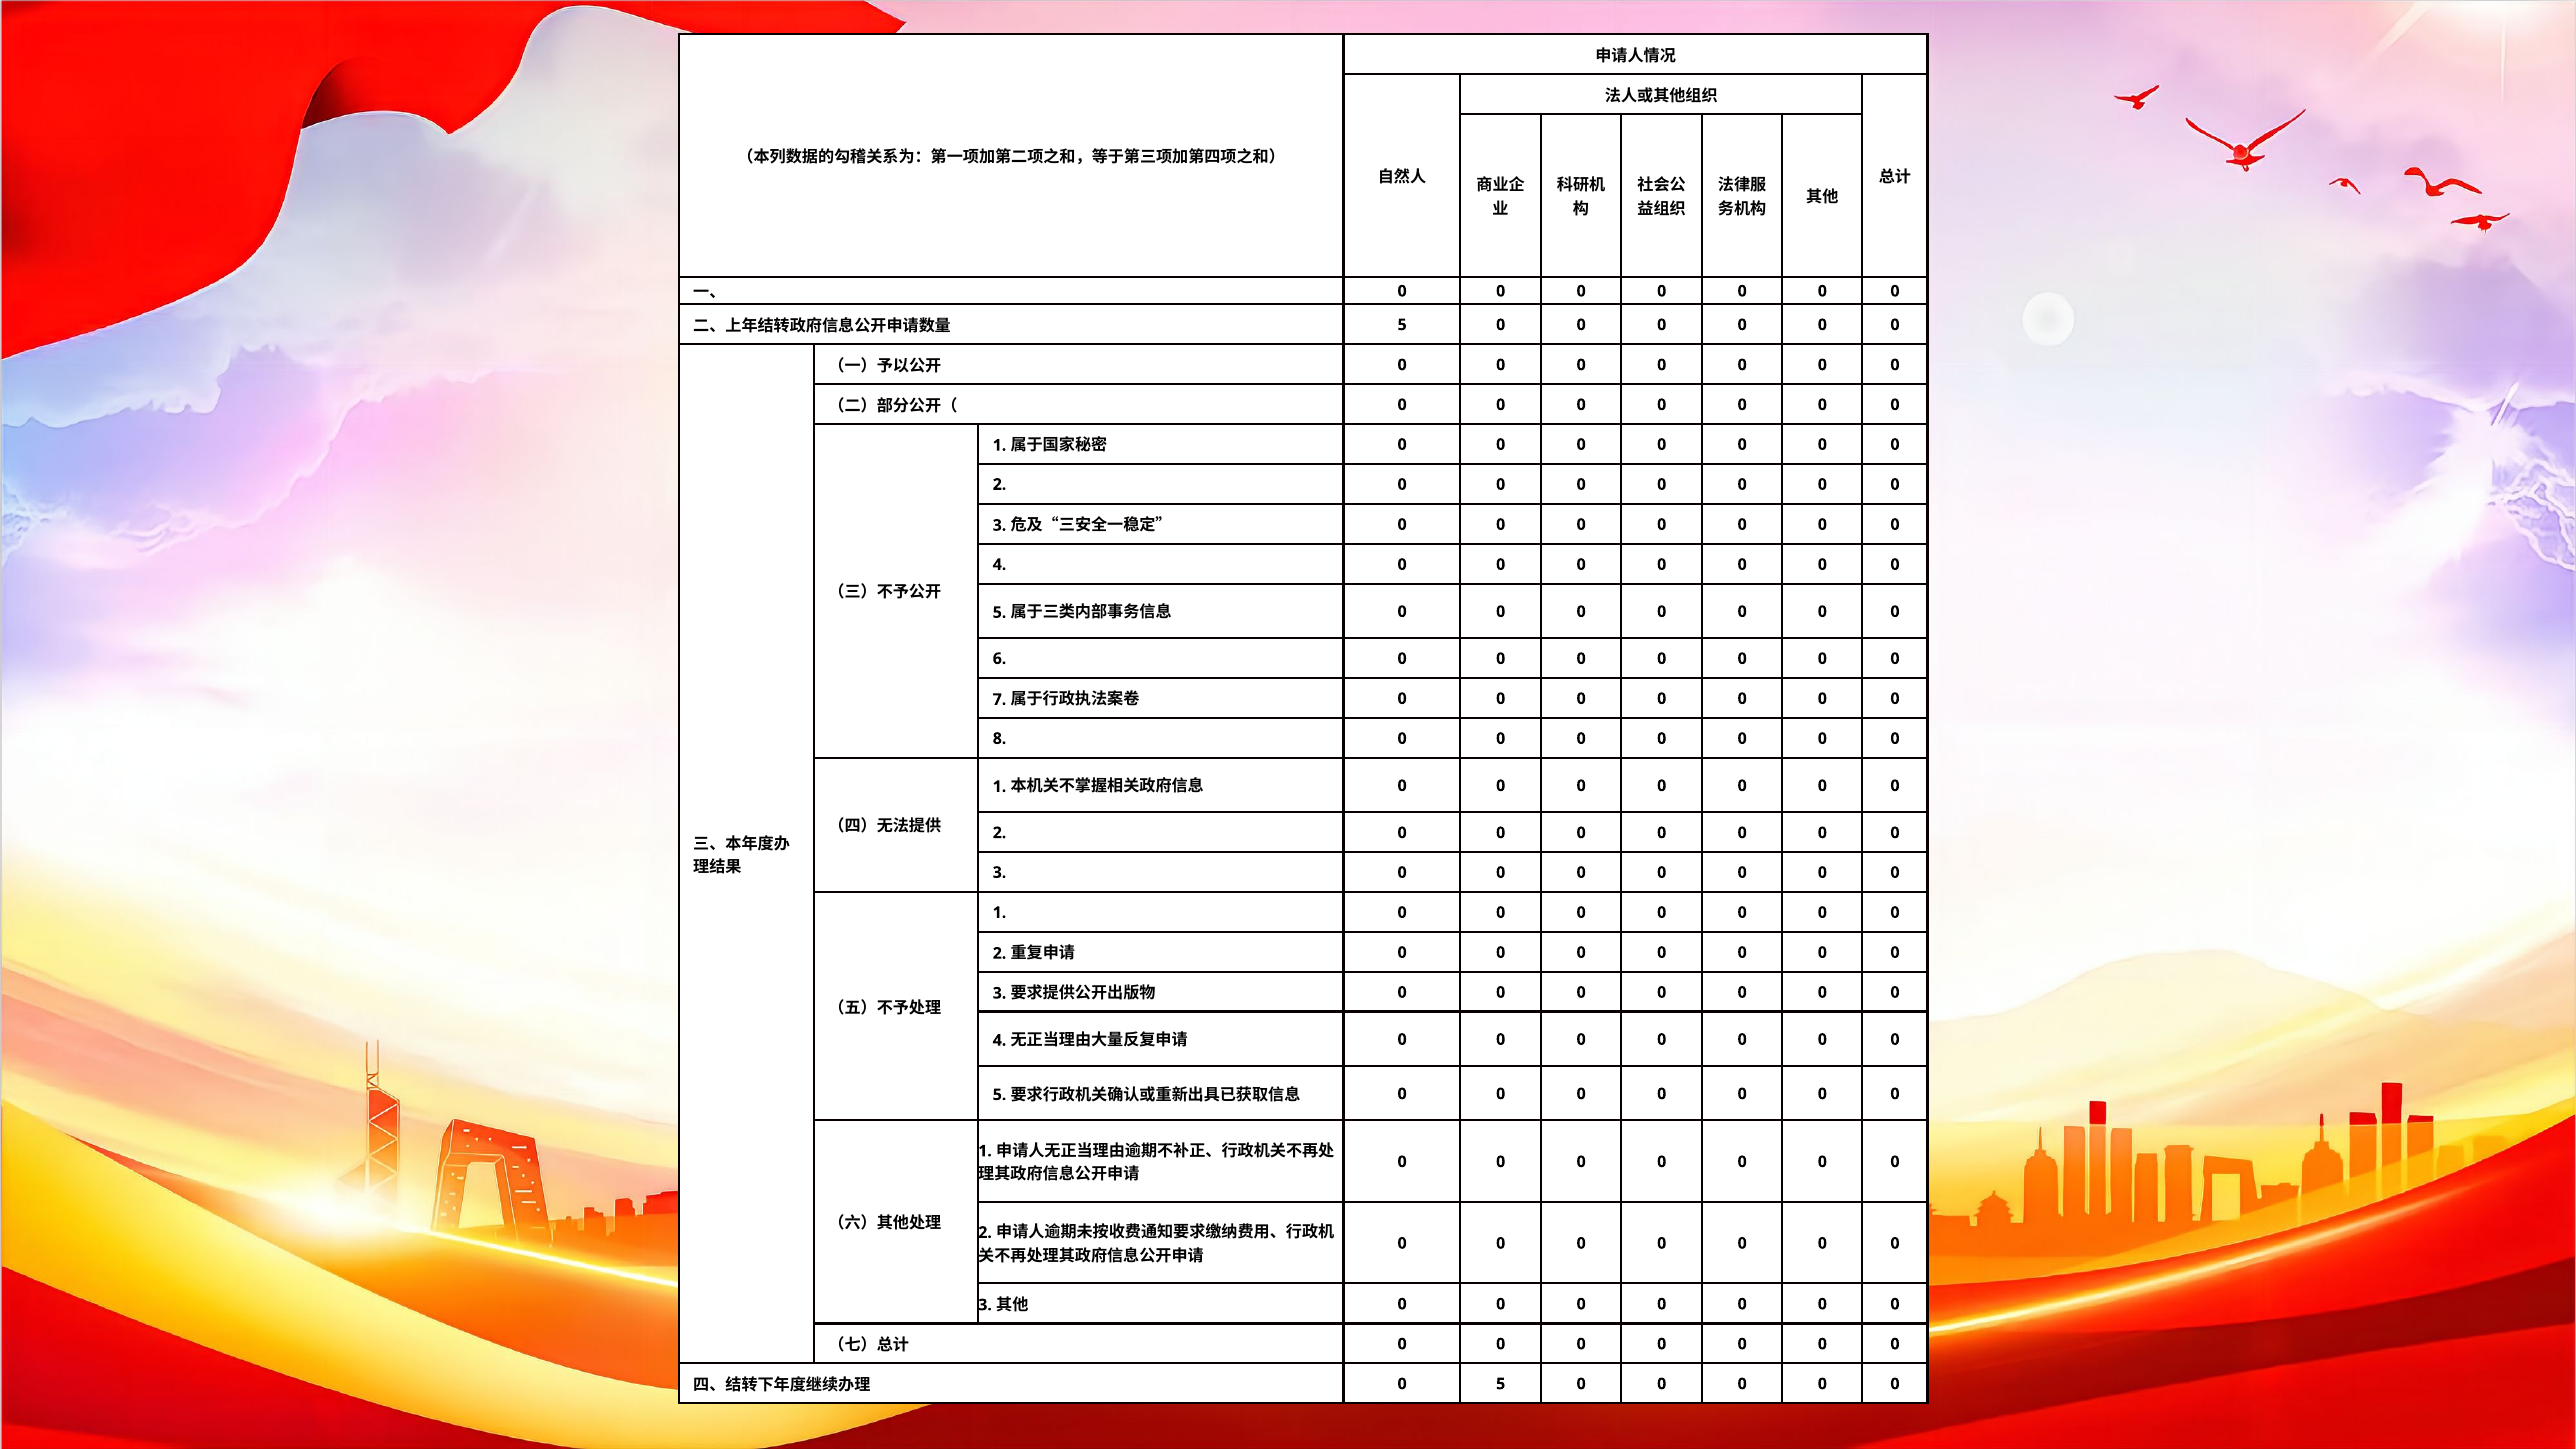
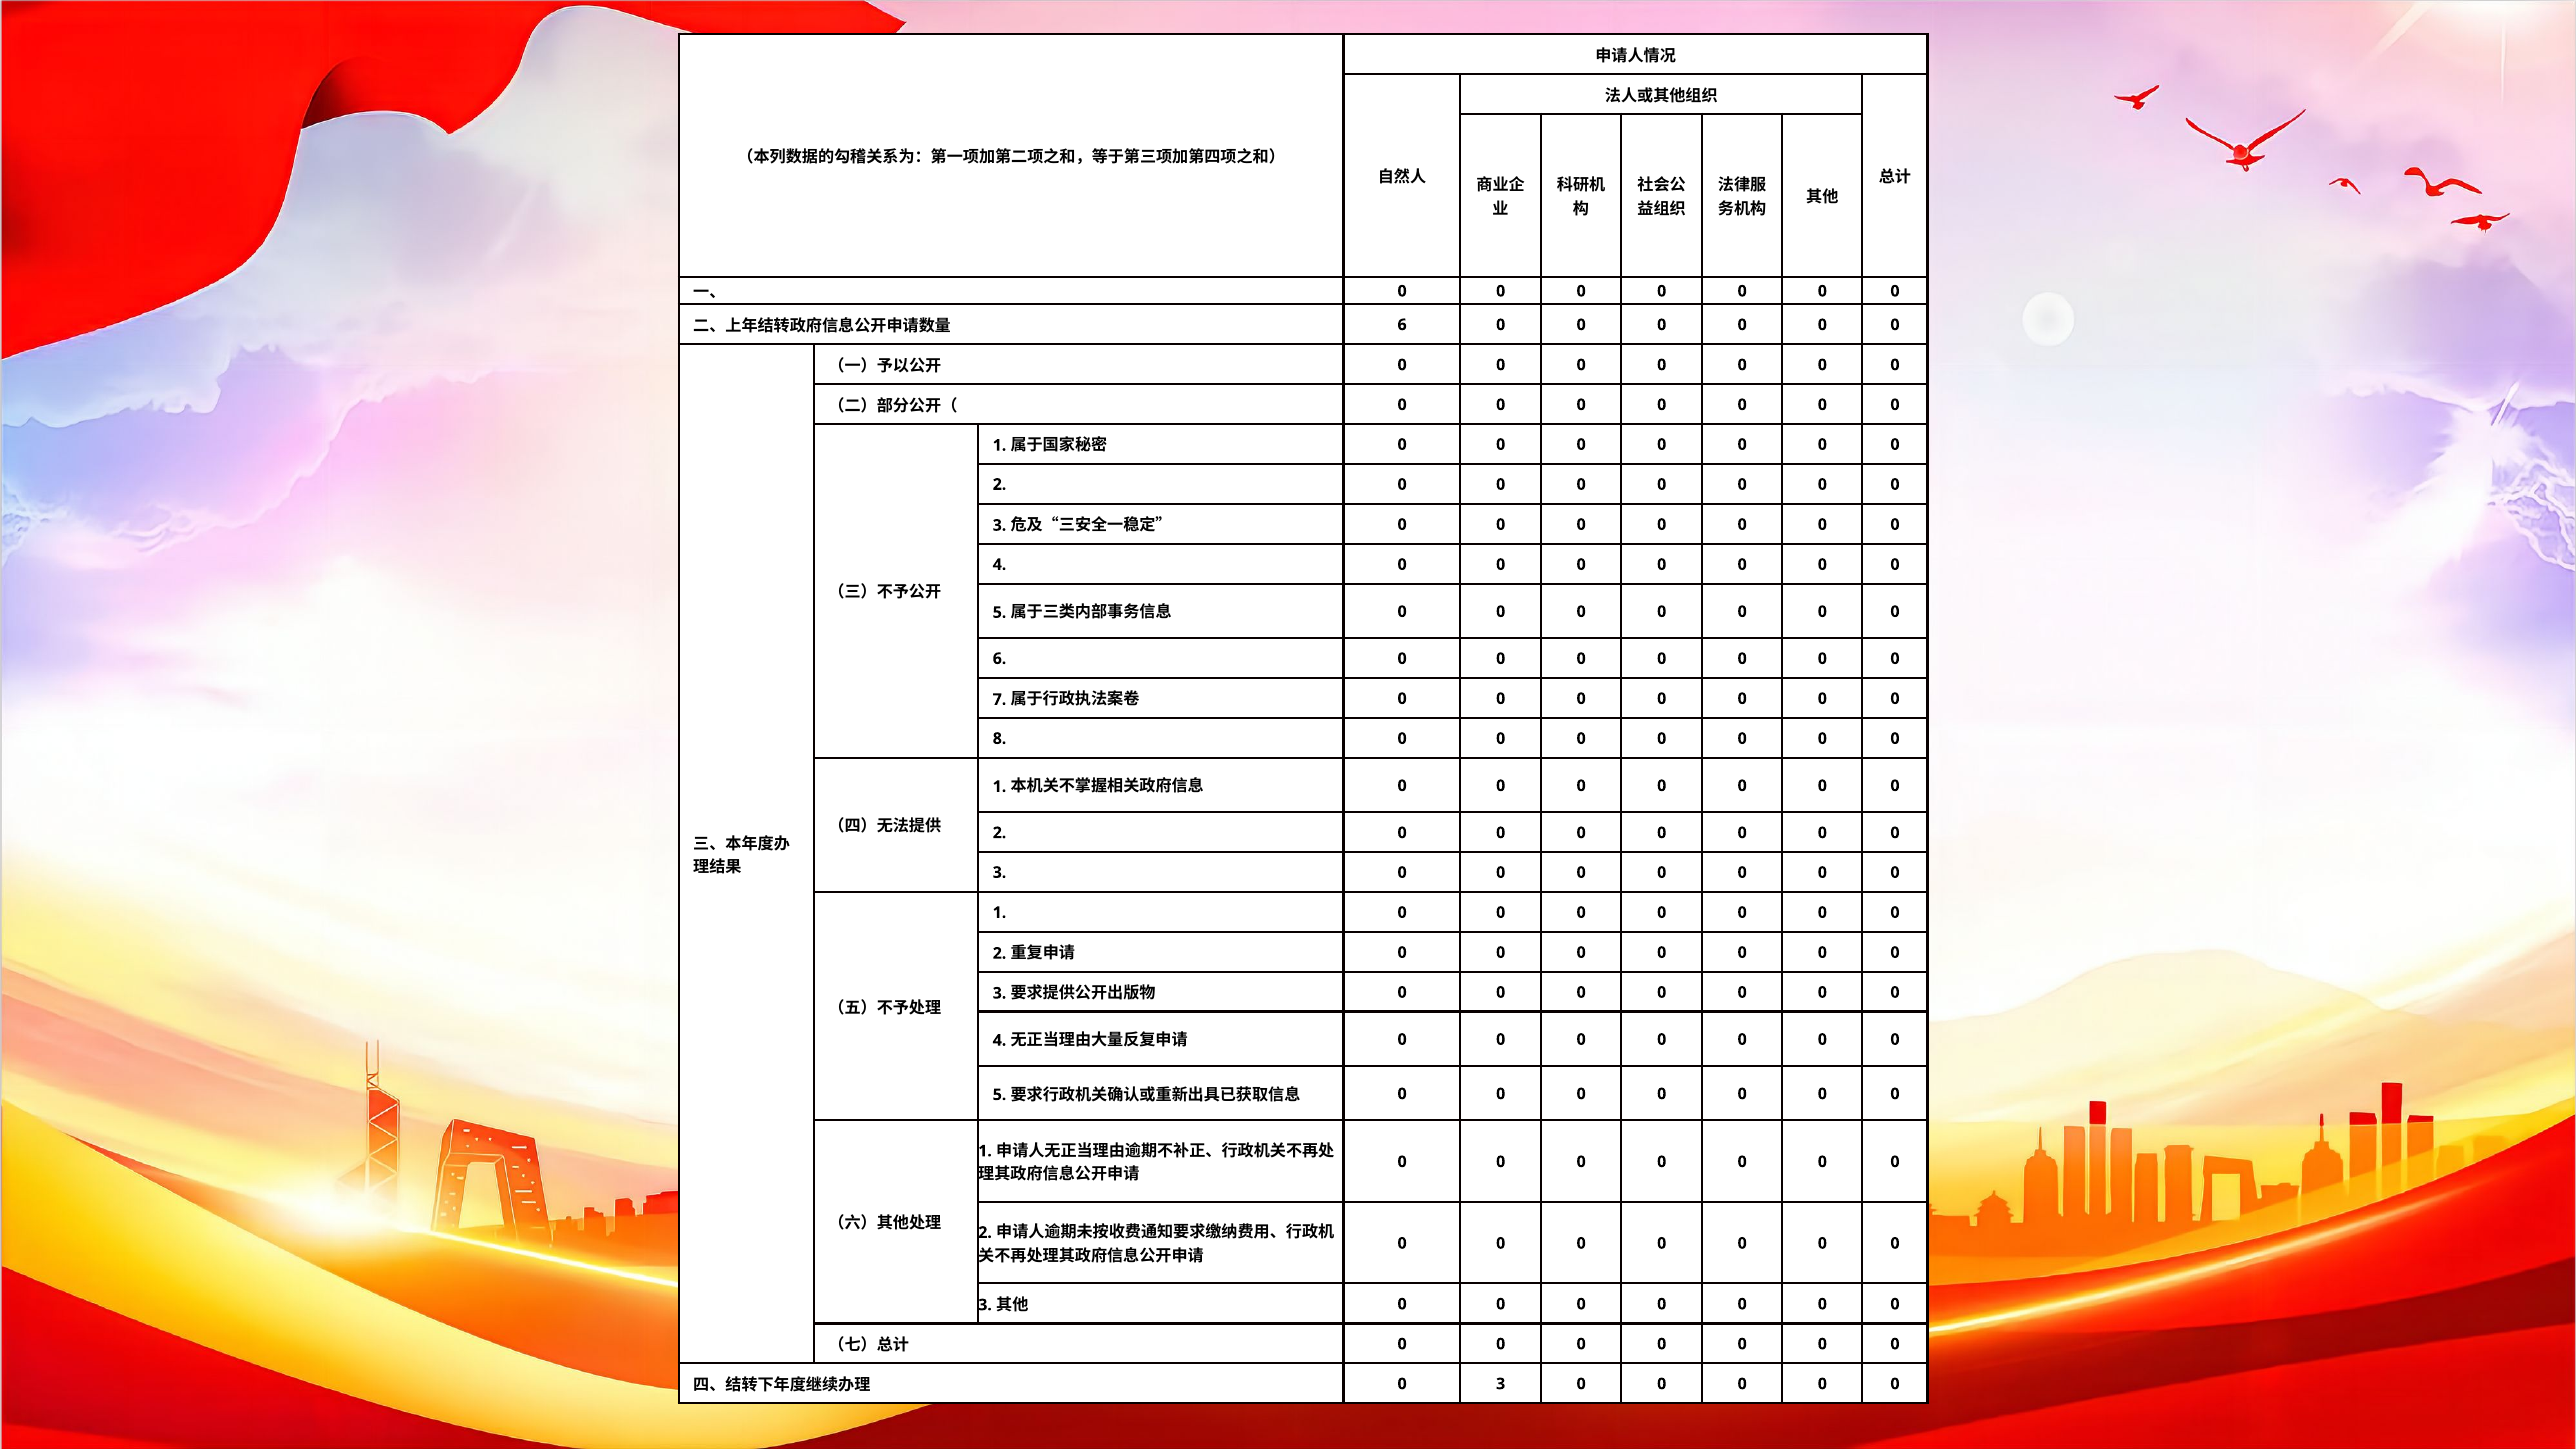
5: 5 -> 6 (1402, 325)
5: 5 -> 3 (1501, 1384)
